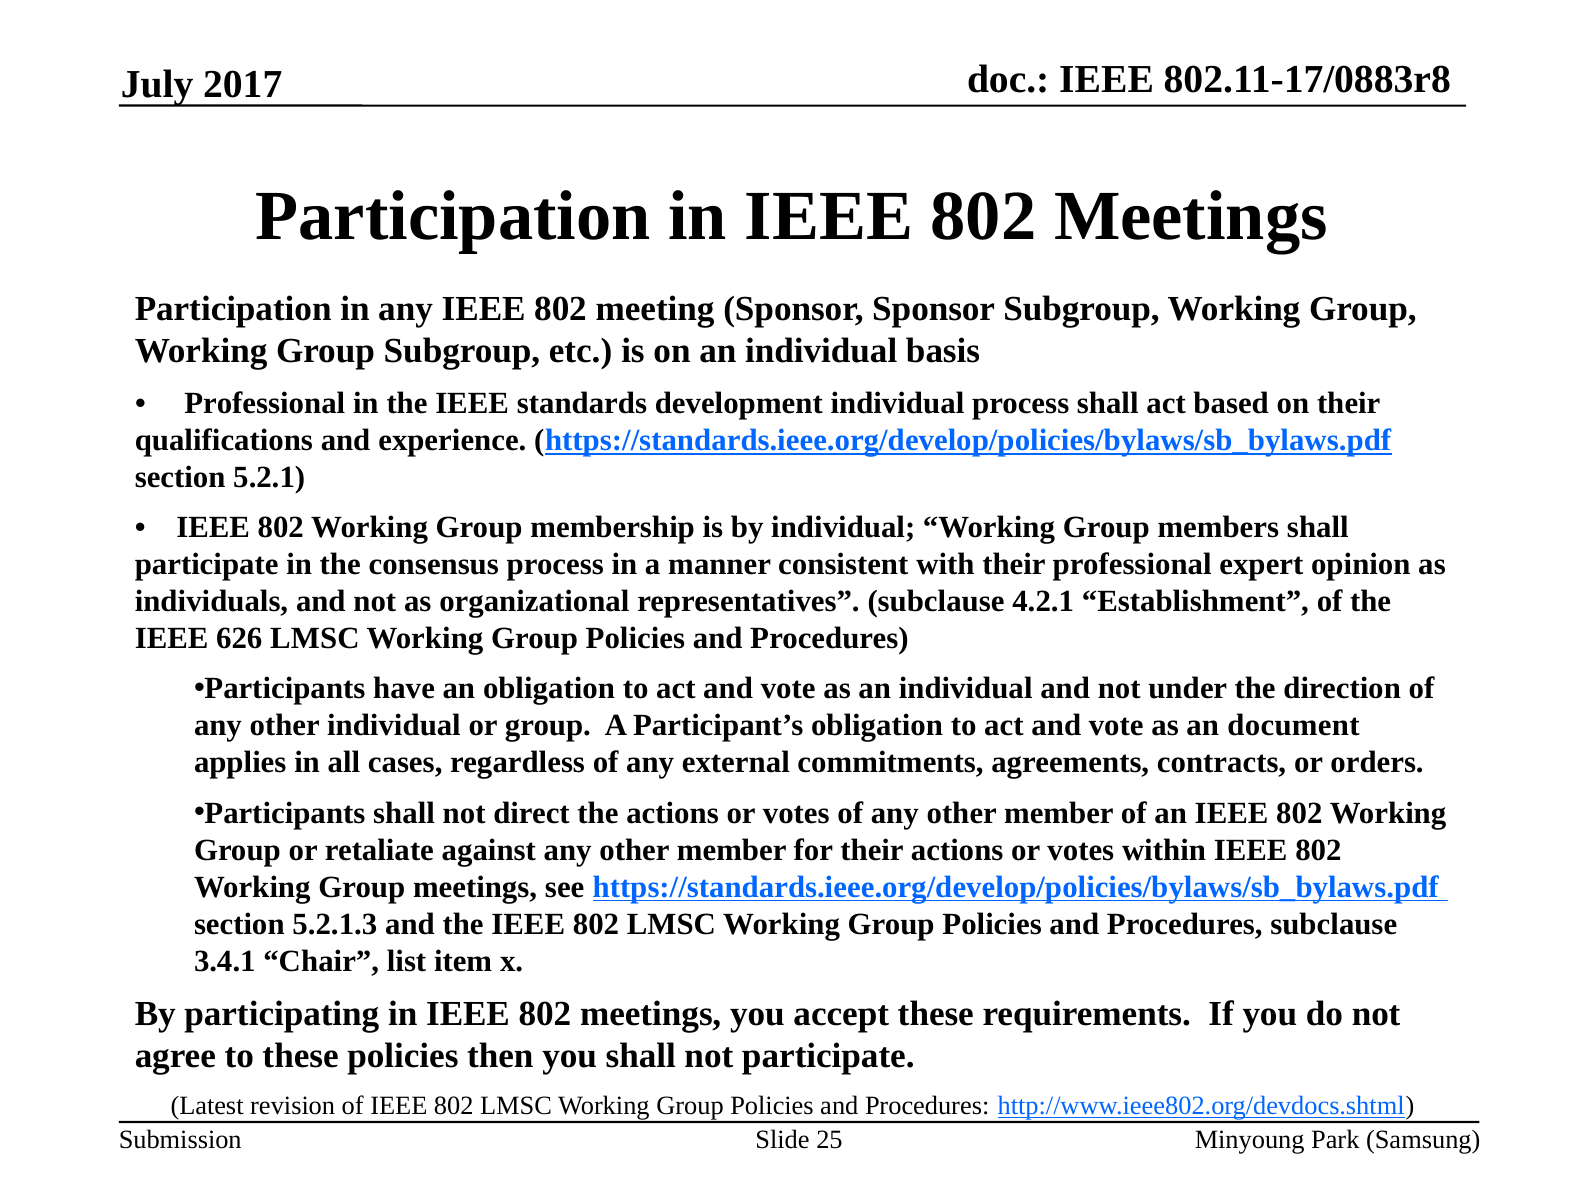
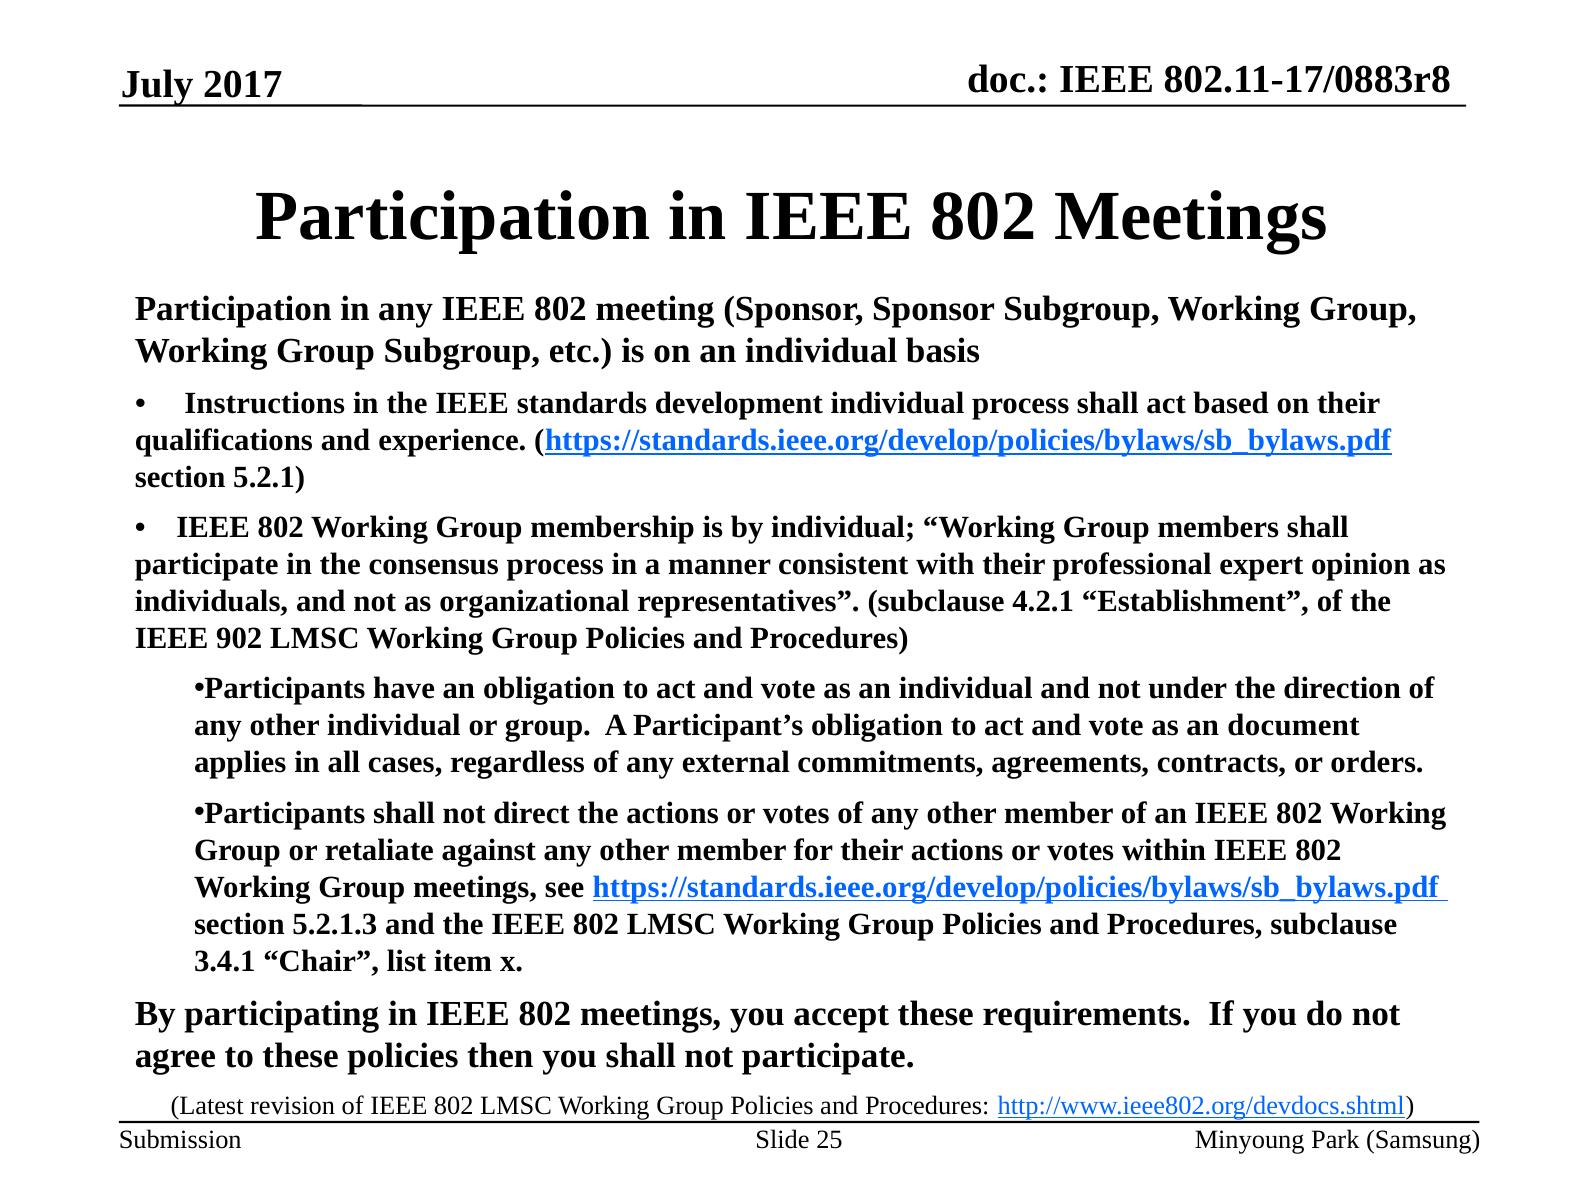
Professional: Professional -> Instructions (265, 404)
626: 626 -> 902 (239, 639)
